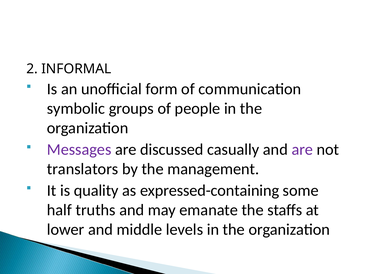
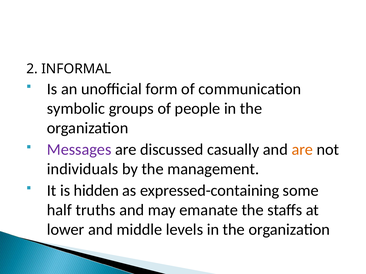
are colour: purple -> orange (302, 150)
translators: translators -> individuals (83, 169)
quality: quality -> hidden (96, 191)
